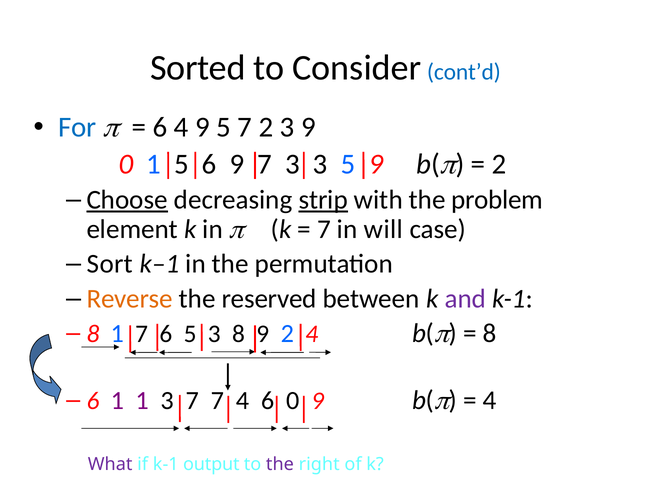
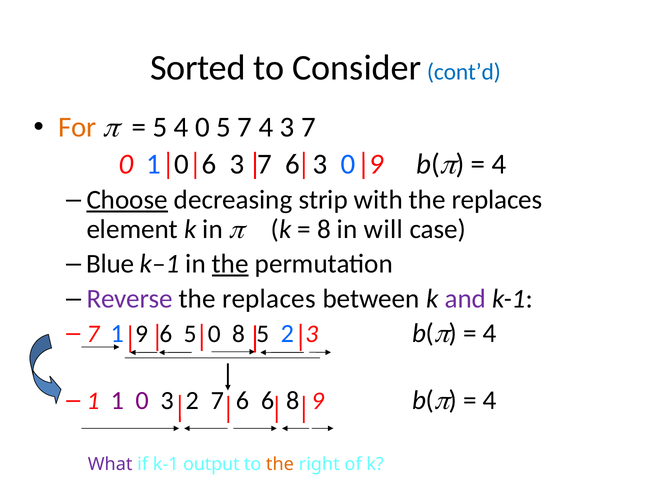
For colour: blue -> orange (77, 127)
6: 6 -> 5 (160, 127)
4 9: 9 -> 0 (202, 127)
7 2: 2 -> 4 (266, 127)
9: 9 -> 7 (308, 127)
0 1 5: 5 -> 0 (181, 164)
9: 9 -> 3 (237, 164)
3: 3 -> 6 (292, 164)
3 5: 5 -> 0 (348, 164)
2: 2 -> 4 (499, 164)
strip underline: present -> none (323, 200)
with the problem: problem -> replaces (497, 200)
7: 7 -> 8 (324, 229)
Sort: Sort -> Blue (110, 264)
the underline: none -> present (230, 264)
Reverse colour: orange -> purple (130, 299)
reserved: reserved -> replaces (269, 299)
8: 8 -> 7 (93, 334)
1 7: 7 -> 9 (142, 334)
5 3: 3 -> 0 (214, 334)
8 9: 9 -> 5 (263, 334)
2 4: 4 -> 3 (312, 334)
8: 8 -> 4 (490, 333)
6: 6 -> 1 (93, 401)
1: 1 -> 0 (142, 401)
3 7: 7 -> 2 (192, 401)
4: 4 -> 6 (242, 401)
6 0: 0 -> 8 (293, 401)
the colour: purple -> orange (280, 464)
